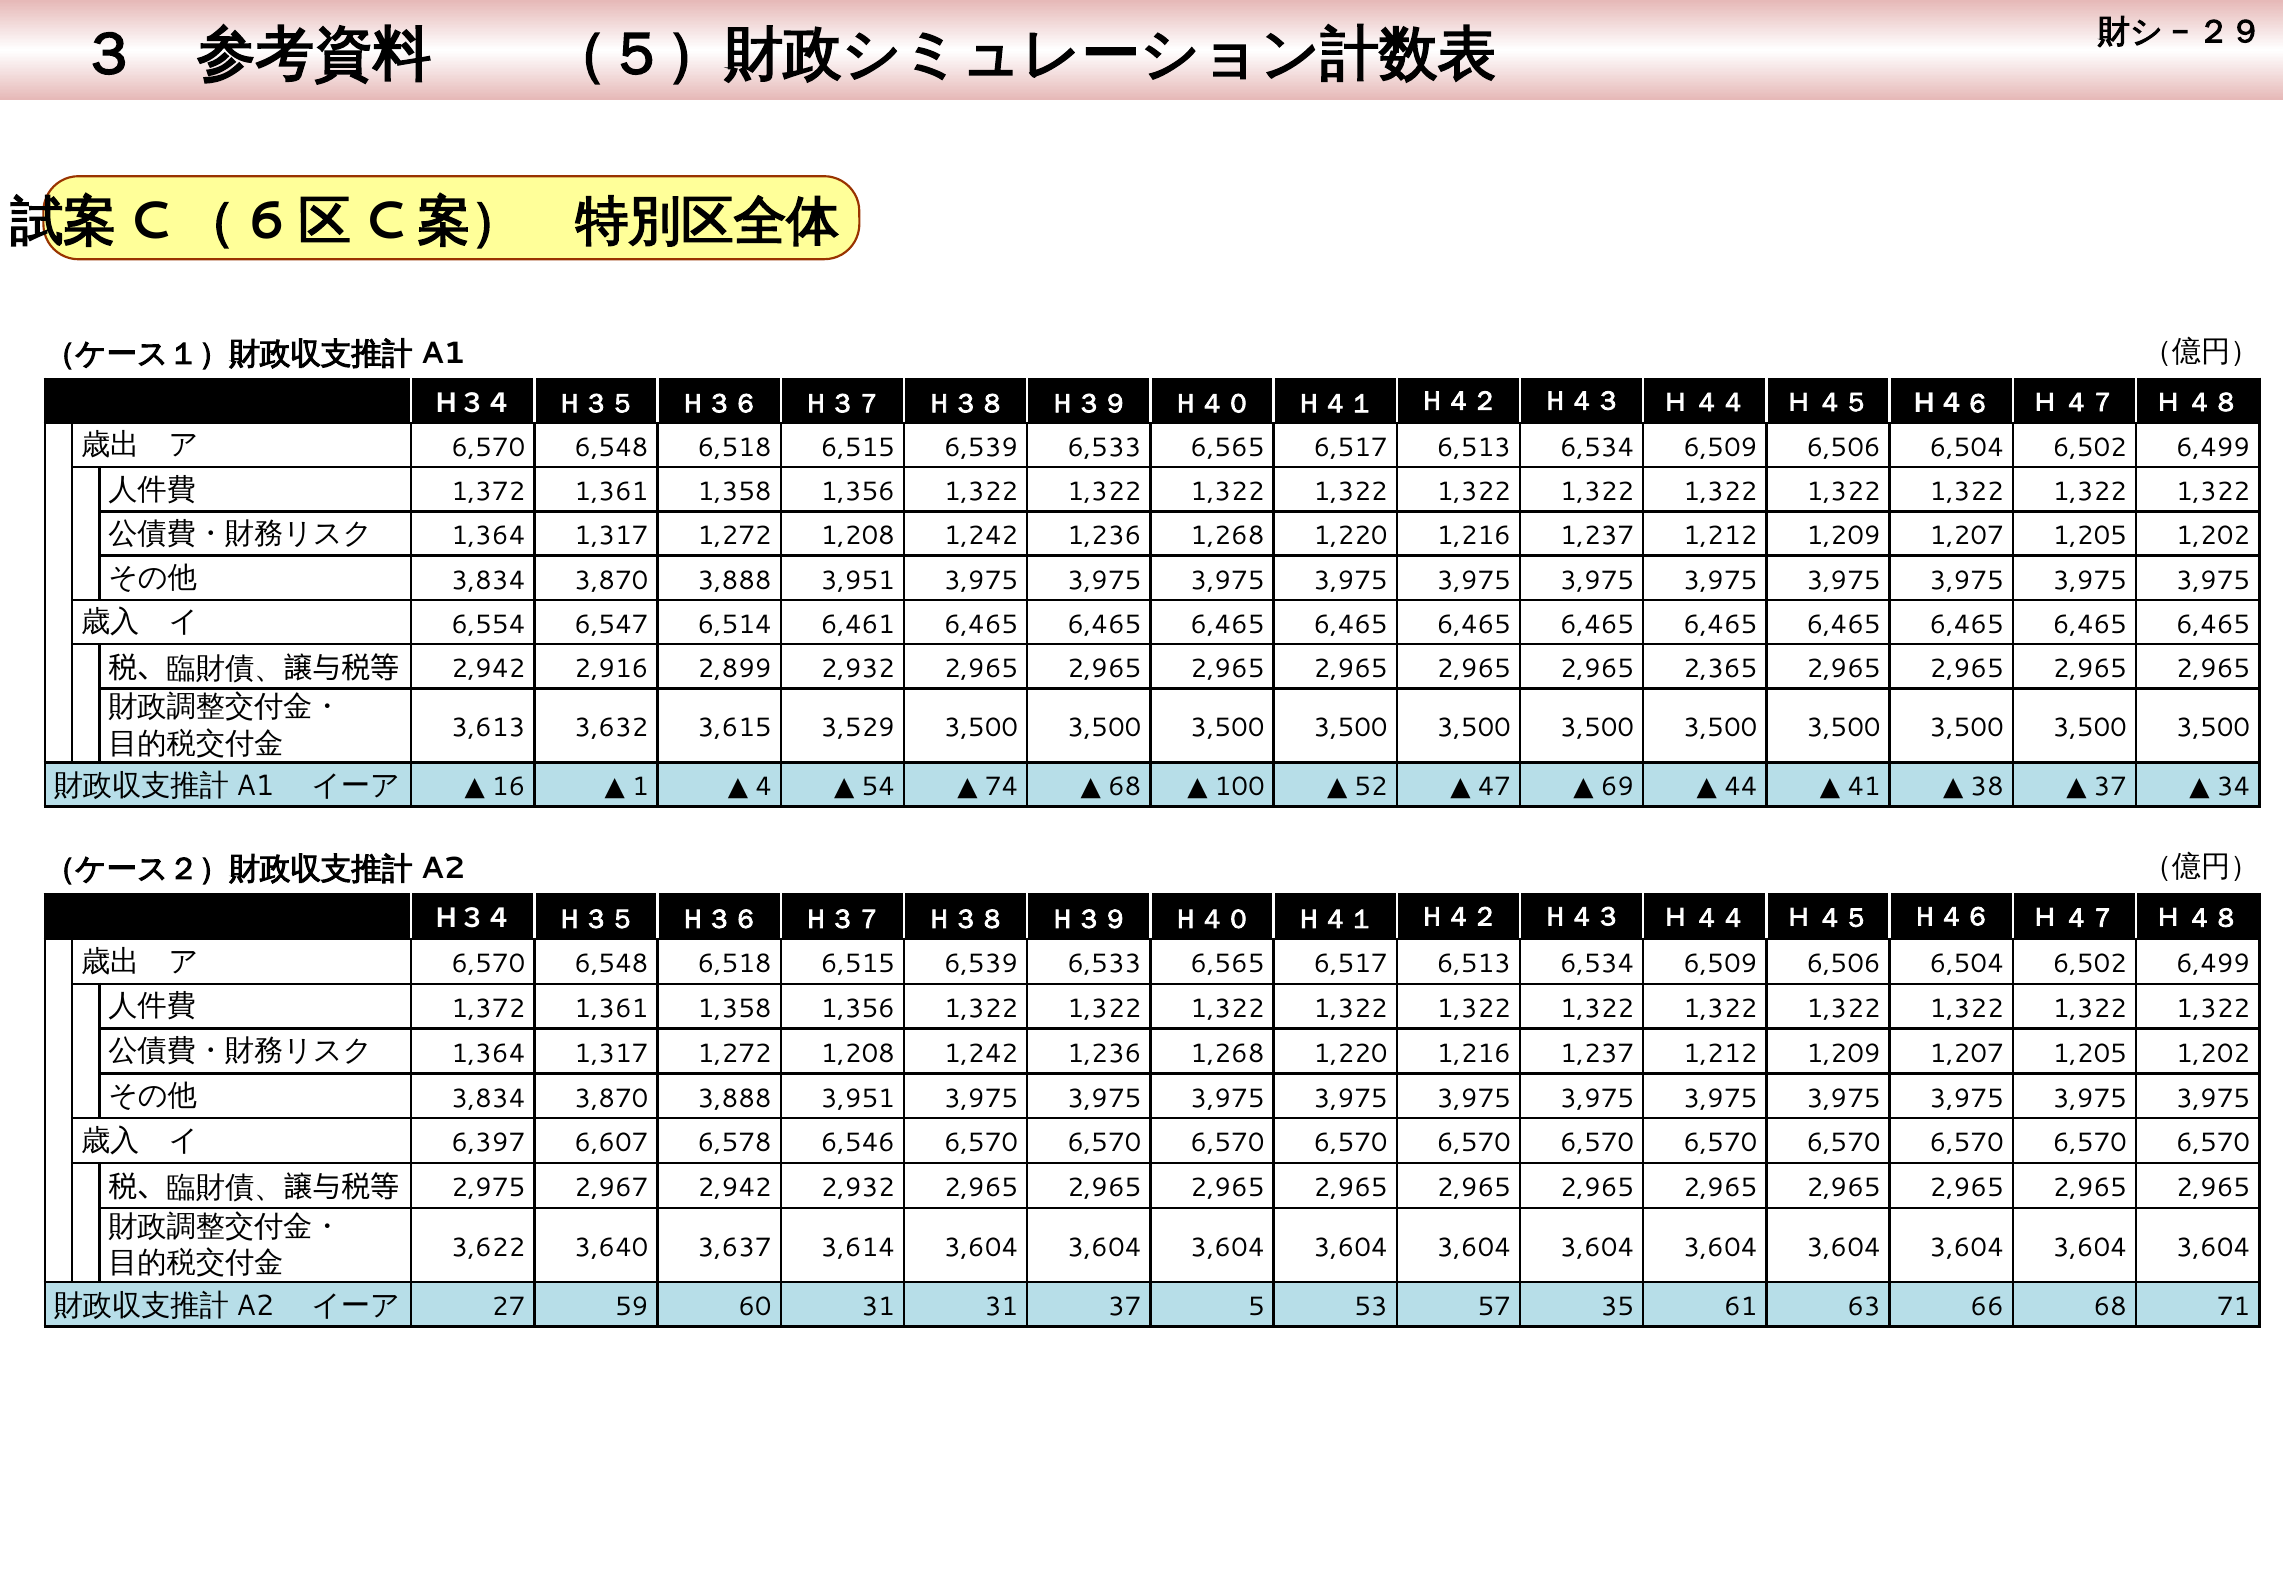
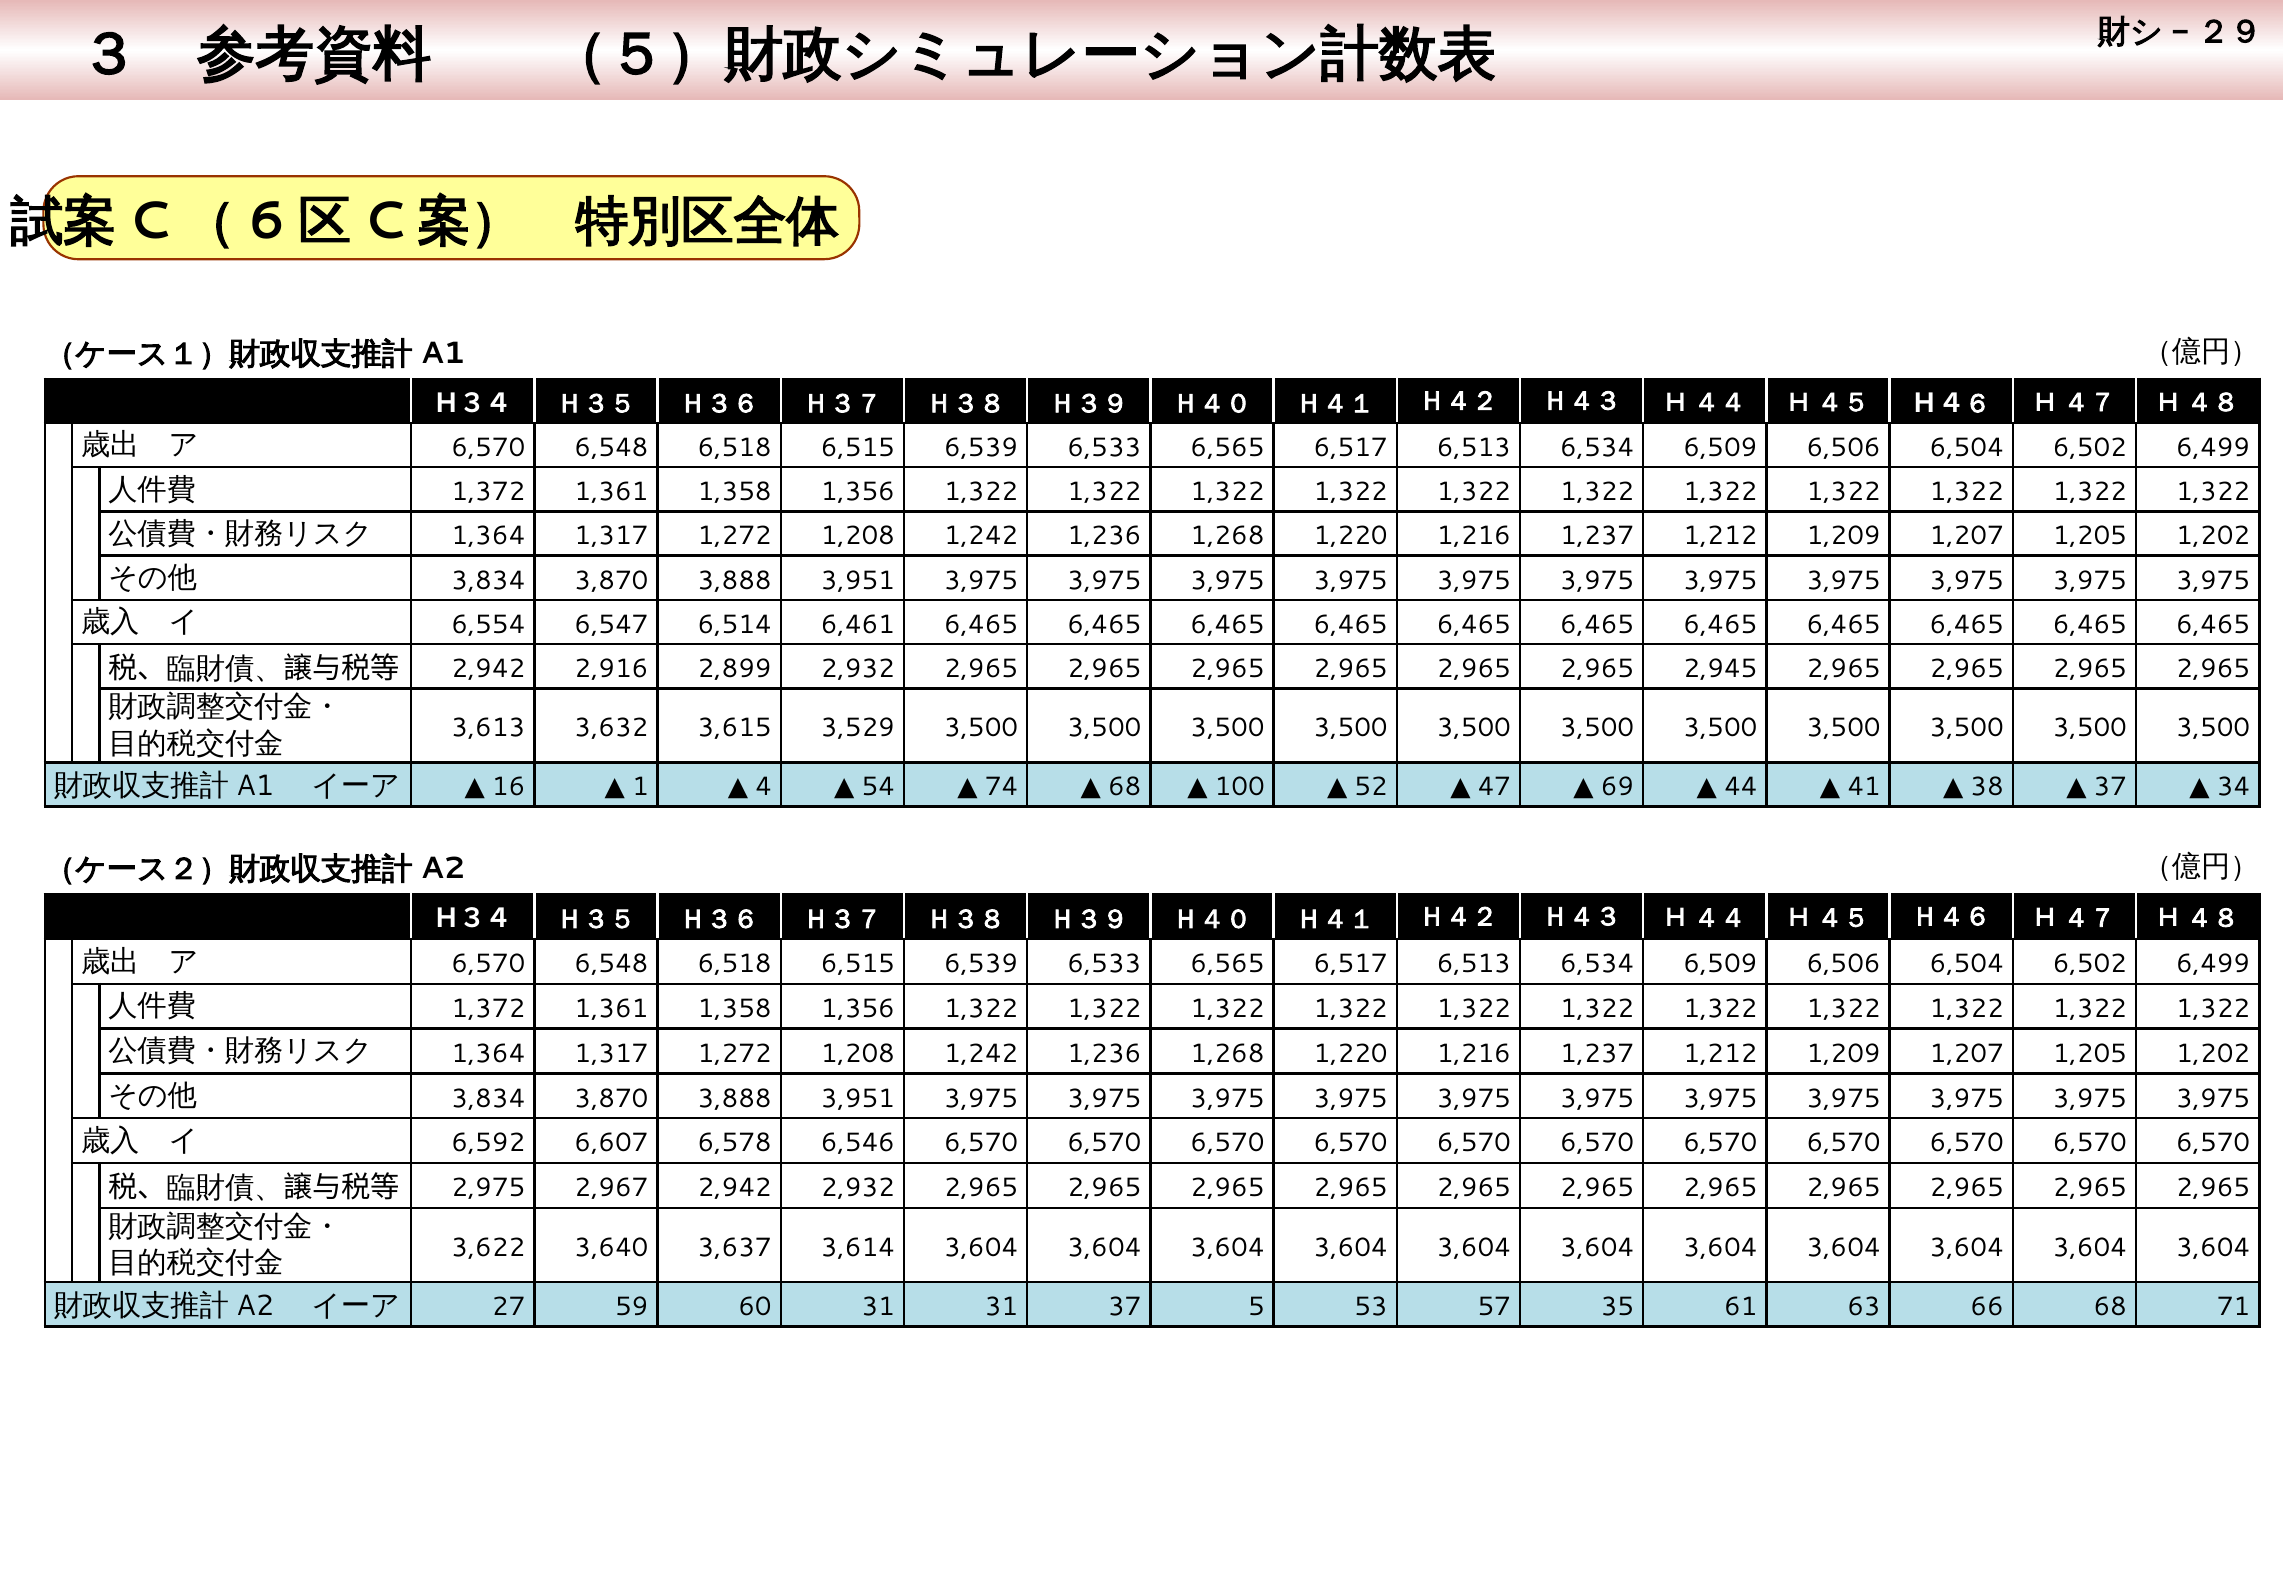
2,365: 2,365 -> 2,945 (1720, 669)
6,397: 6,397 -> 6,592 (488, 1143)
